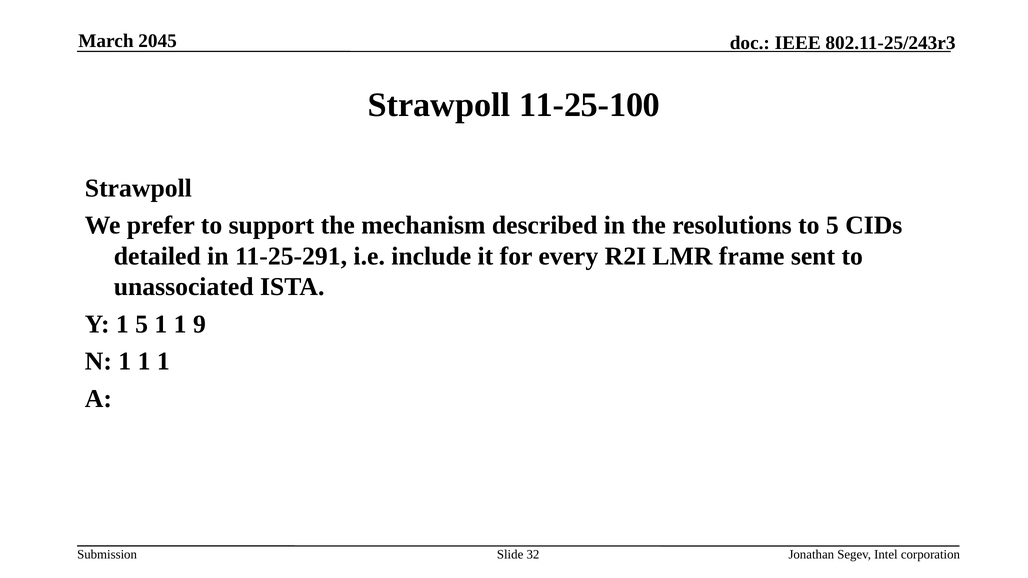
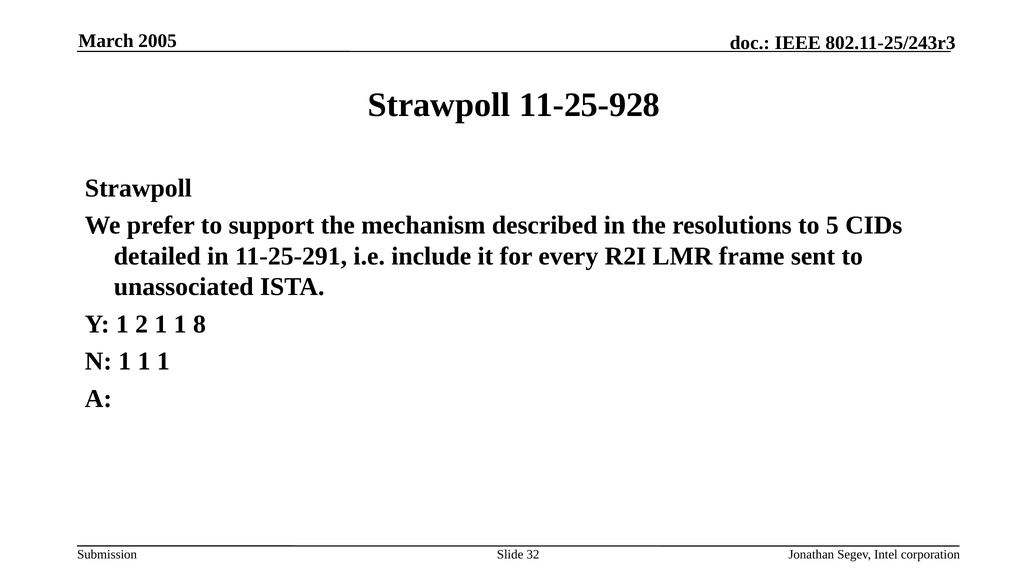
2045: 2045 -> 2005 (158, 41)
11-25-100: 11-25-100 -> 11-25-928 (590, 105)
1 5: 5 -> 2 (142, 324)
9: 9 -> 8 (199, 324)
